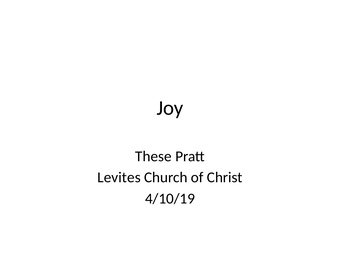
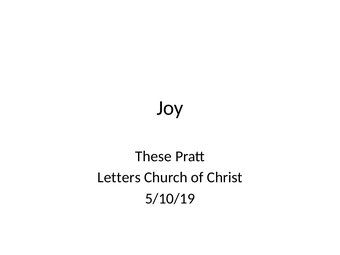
Levites: Levites -> Letters (119, 177)
4/10/19: 4/10/19 -> 5/10/19 (170, 199)
